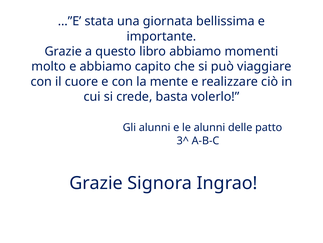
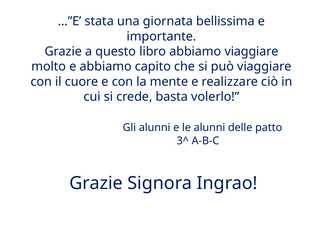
abbiamo momenti: momenti -> viaggiare (251, 51)
